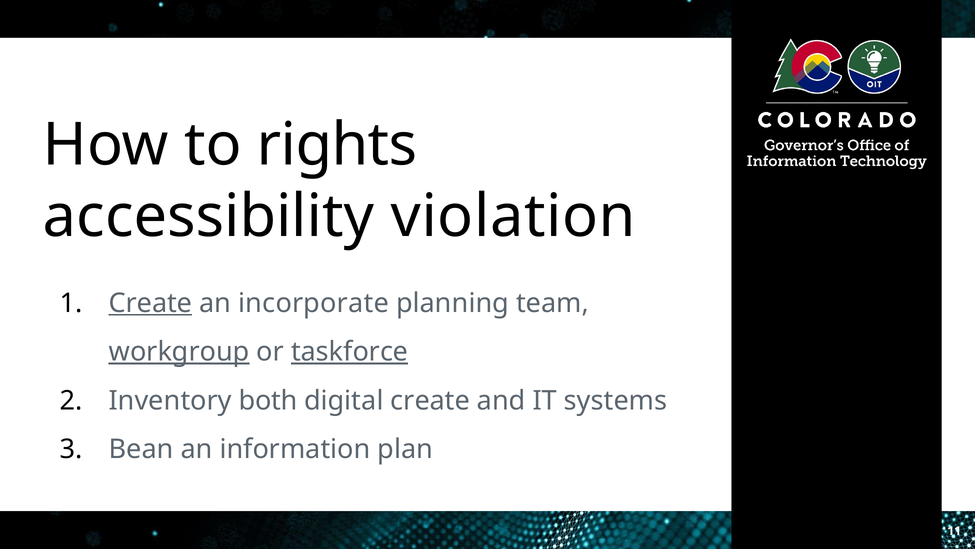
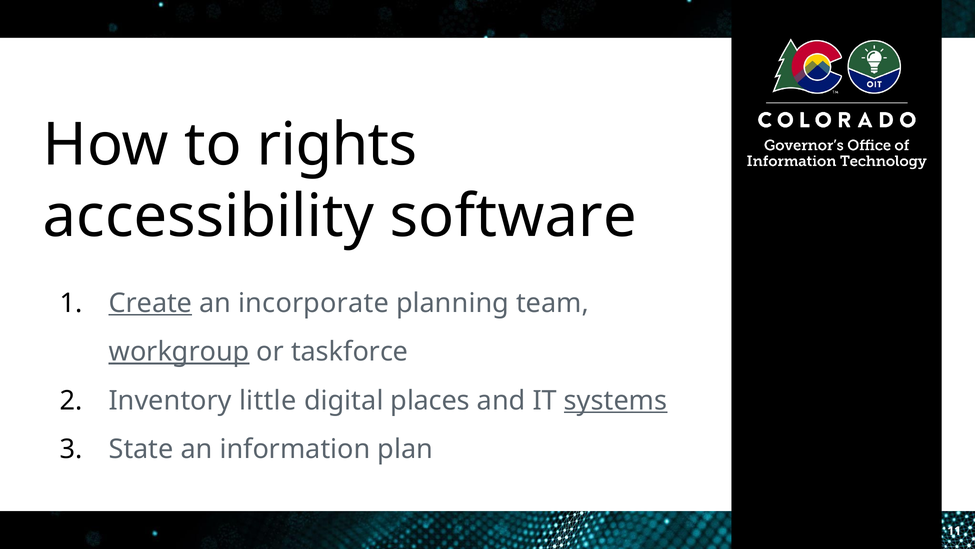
violation: violation -> software (513, 217)
taskforce underline: present -> none (350, 352)
both: both -> little (268, 400)
digital create: create -> places (430, 400)
systems underline: none -> present (616, 400)
Bean: Bean -> State (141, 449)
